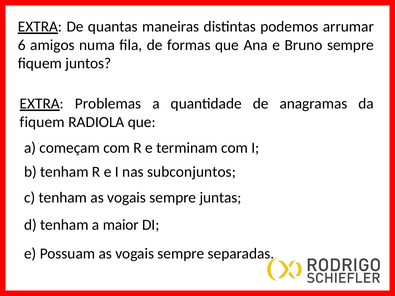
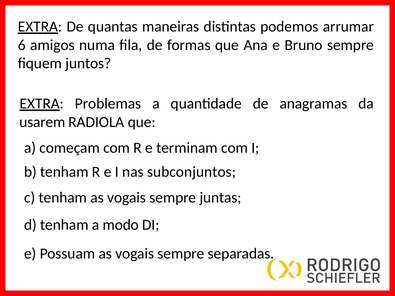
fiquem: fiquem -> usarem (42, 122)
maior: maior -> modo (121, 225)
